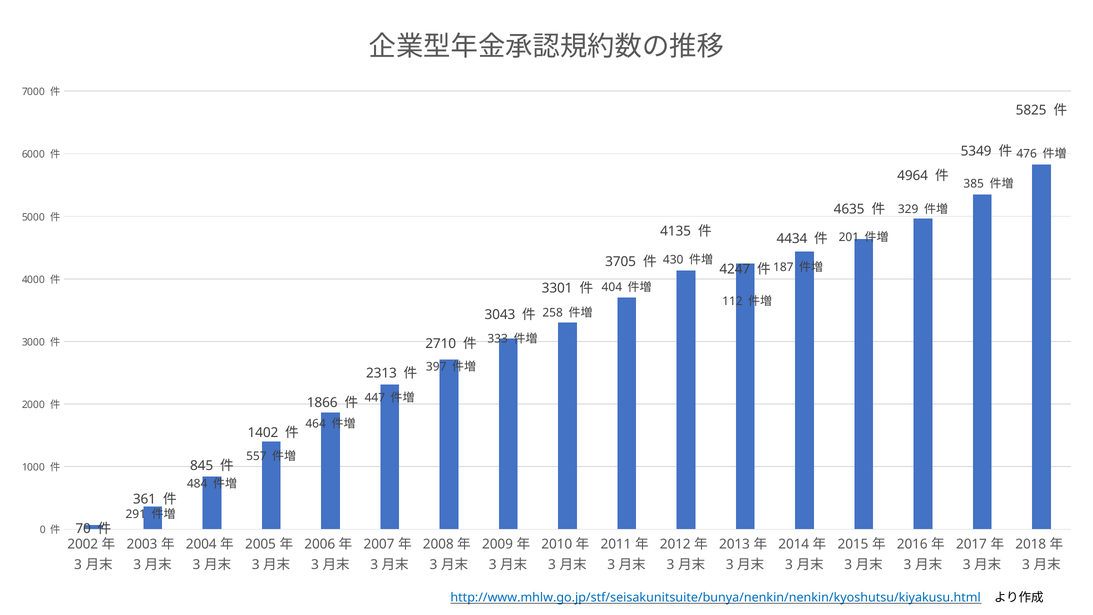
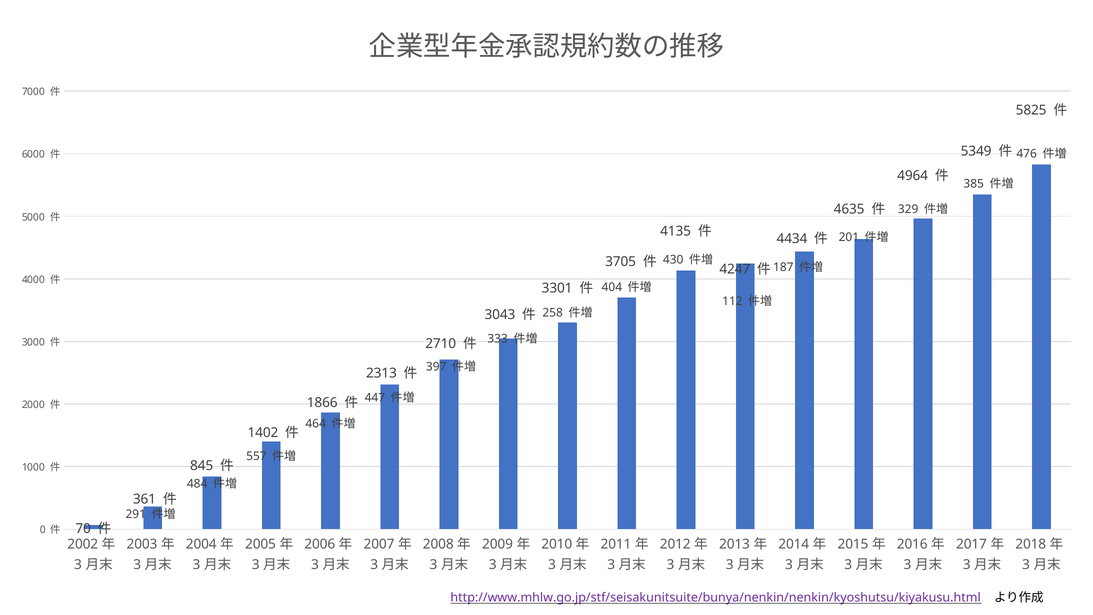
http://www.mhlw.go.jp/stf/seisakunitsuite/bunya/nenkin/nenkin/kyoshutsu/kiyakusu.html colour: blue -> purple (716, 597)
